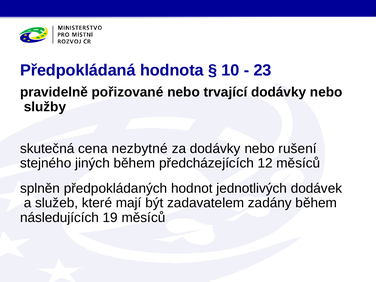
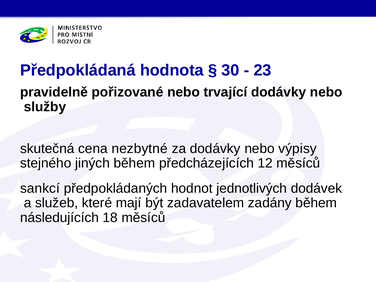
10: 10 -> 30 (230, 70)
rušení: rušení -> výpisy (298, 149)
splněn: splněn -> sankcí (40, 188)
19: 19 -> 18 (110, 218)
